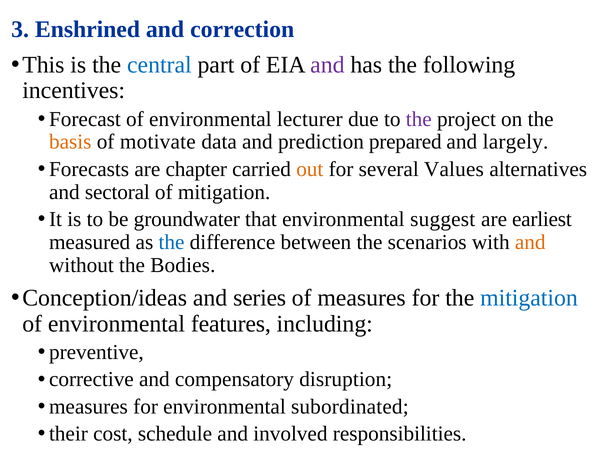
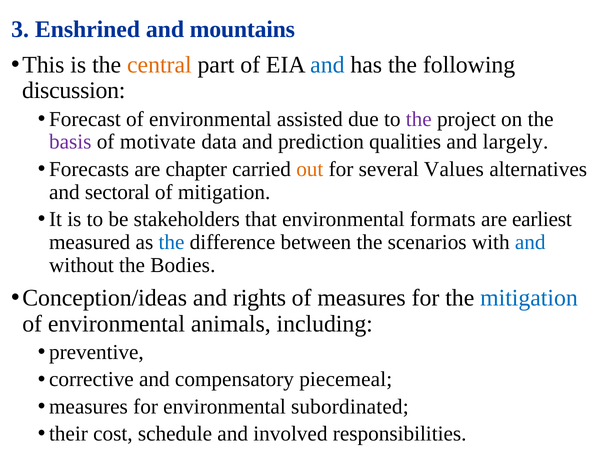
correction: correction -> mountains (242, 30)
central colour: blue -> orange (159, 65)
and colour: purple -> blue (327, 65)
incentives: incentives -> discussion (74, 90)
lecturer: lecturer -> assisted (310, 119)
basis colour: orange -> purple (70, 142)
prepared: prepared -> qualities (405, 142)
groundwater: groundwater -> stakeholders (187, 219)
suggest: suggest -> formats (443, 219)
and colour: orange -> blue (530, 242)
series: series -> rights (260, 298)
features: features -> animals (231, 324)
disruption: disruption -> piecemeal (346, 379)
